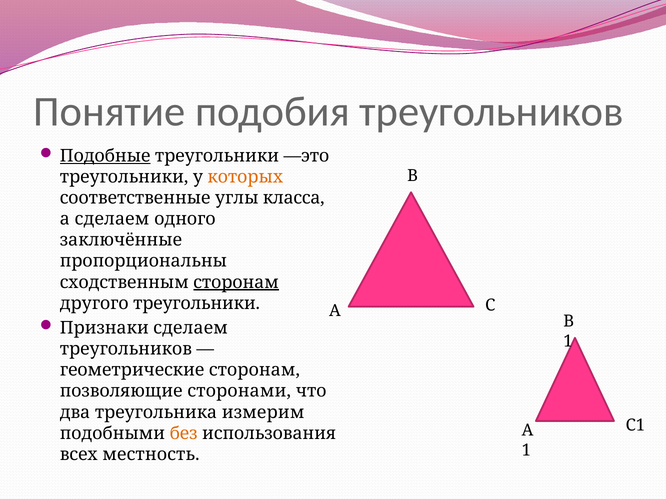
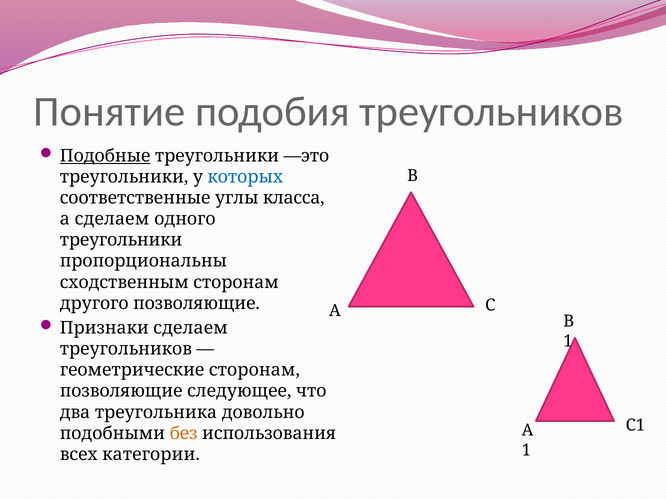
которых colour: orange -> blue (245, 177)
заключённые: заключённые -> треугольники (121, 240)
сторонам underline: present -> none (236, 282)
другого треугольники: треугольники -> позволяющие (197, 304)
сторонами: сторонами -> следующее (239, 392)
измерим: измерим -> довольно (263, 413)
местность: местность -> категории (151, 455)
